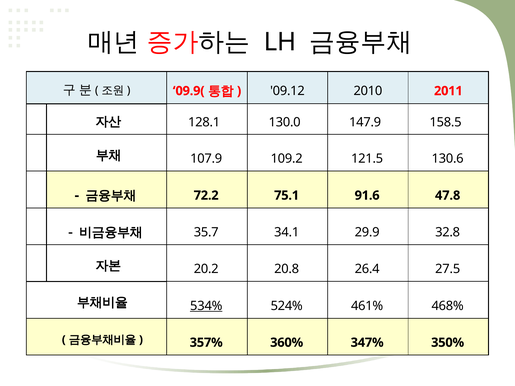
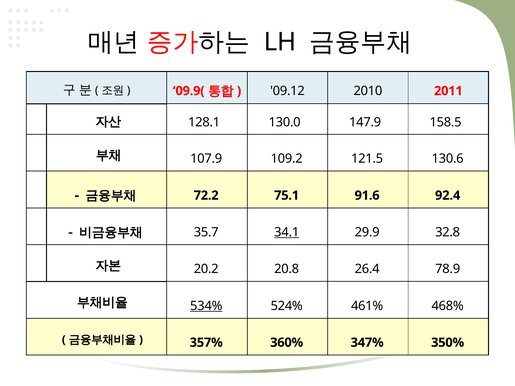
47.8: 47.8 -> 92.4 (448, 196)
34.1 underline: none -> present (287, 232)
27.5: 27.5 -> 78.9 (448, 269)
